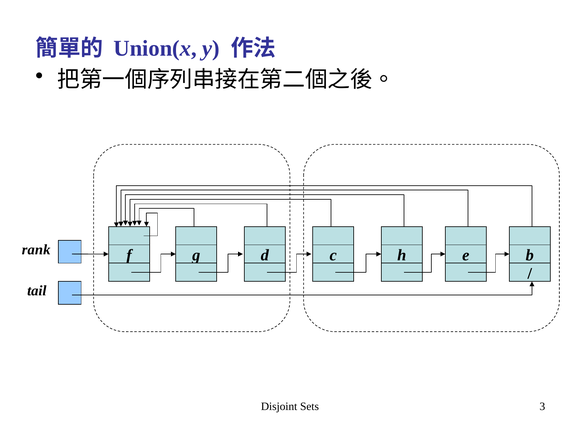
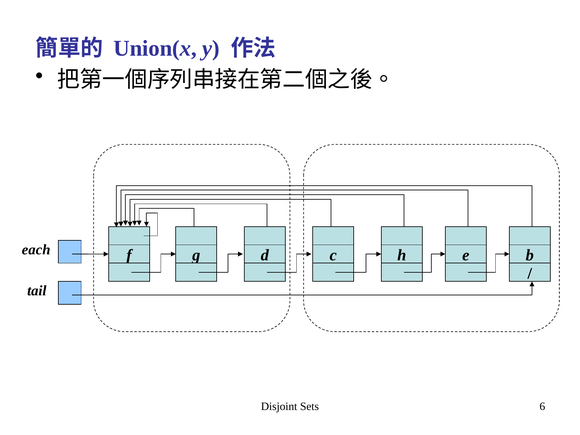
rank: rank -> each (36, 250)
3: 3 -> 6 (542, 407)
